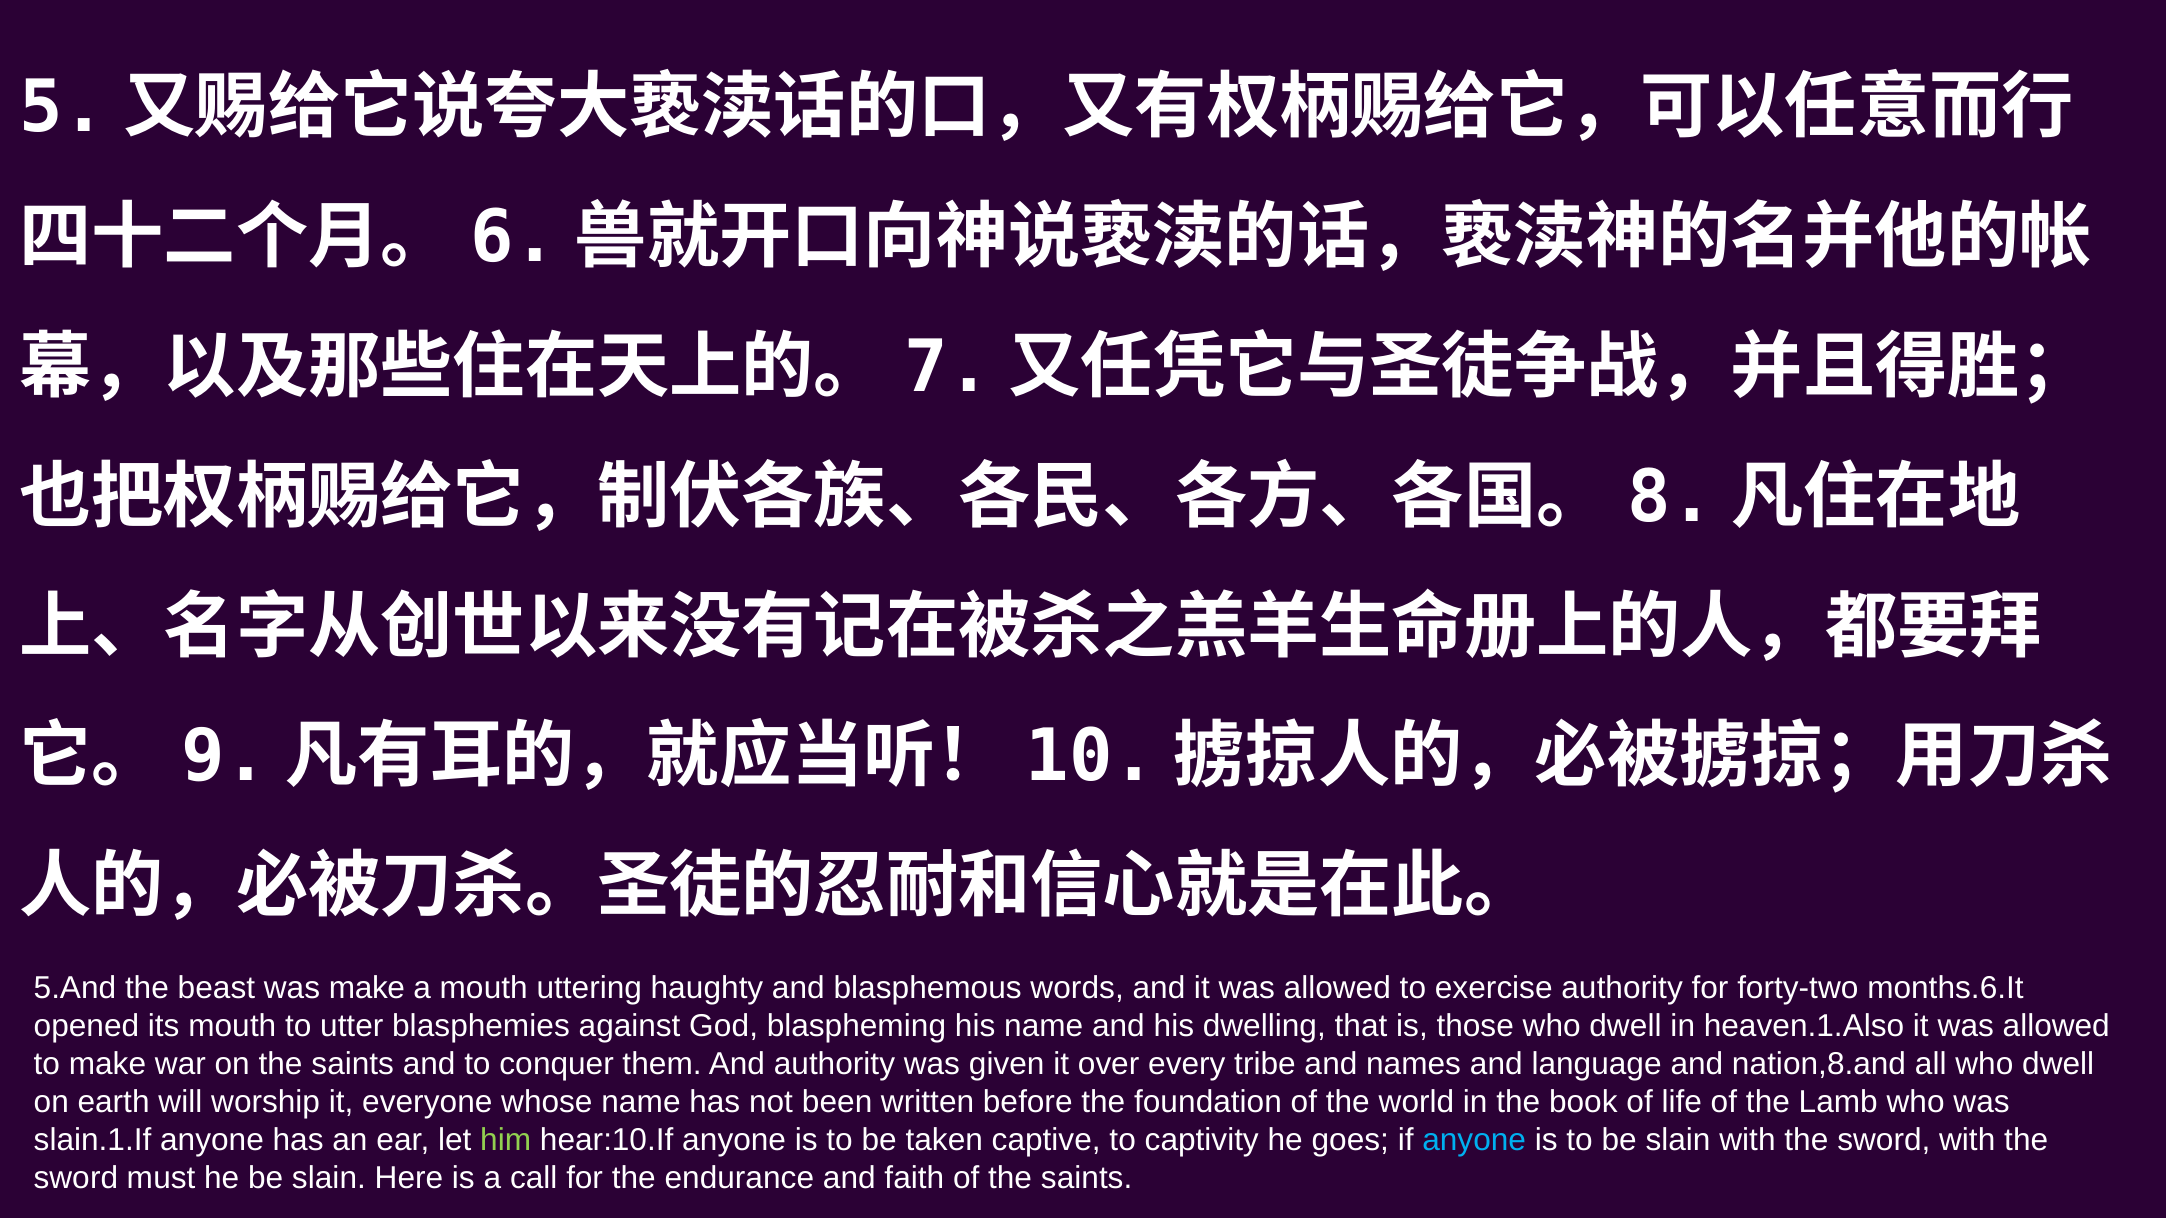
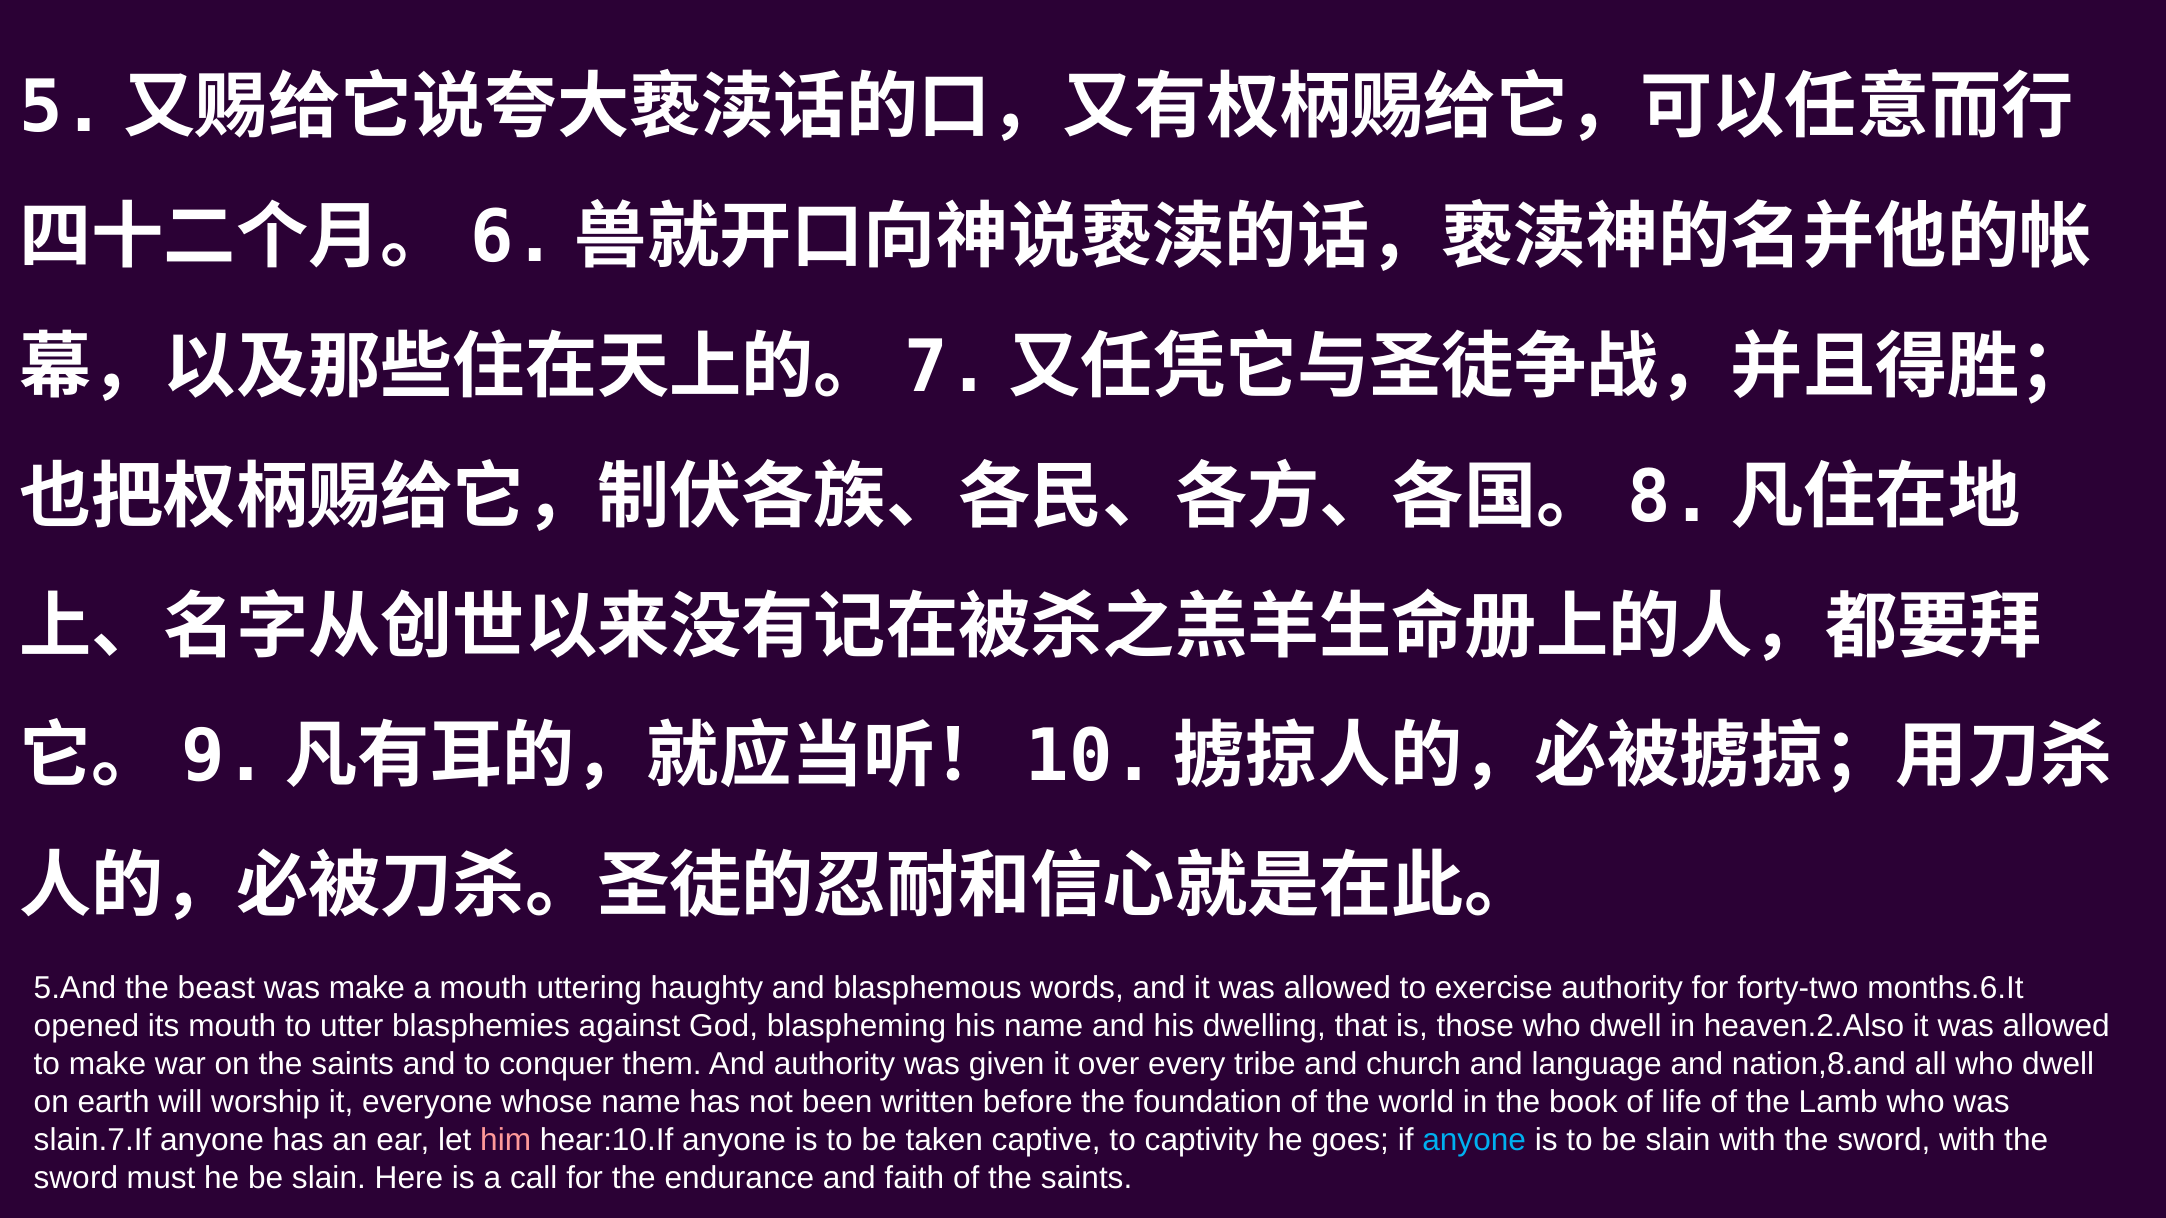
heaven.1.Also: heaven.1.Also -> heaven.2.Also (1804, 1026)
names: names -> church (1414, 1064)
slain.1.If: slain.1.If -> slain.7.If (93, 1140)
him colour: light green -> pink (506, 1140)
